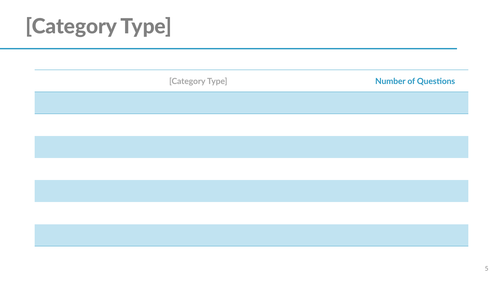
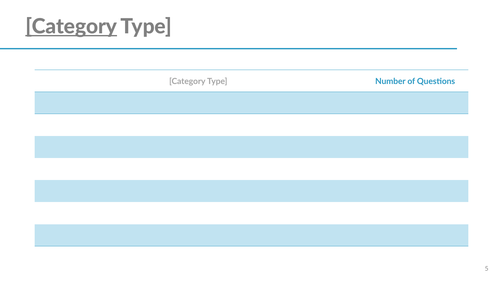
Category underline: none -> present (71, 27)
